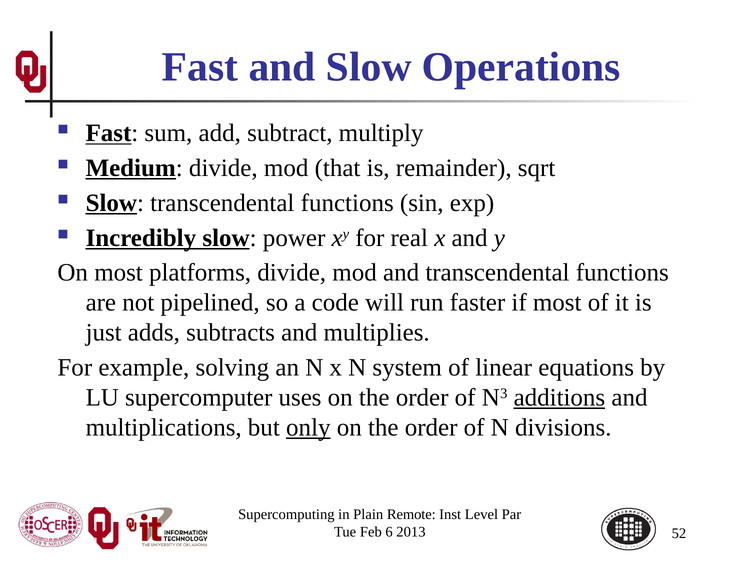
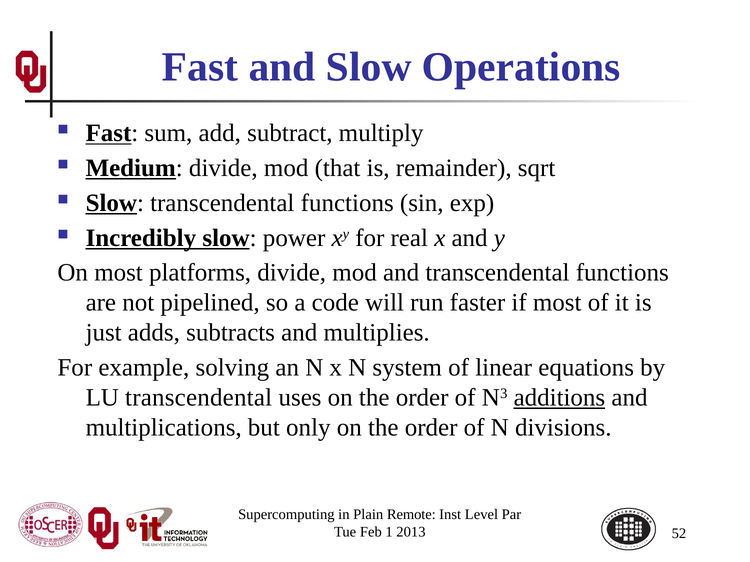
LU supercomputer: supercomputer -> transcendental (199, 398)
only underline: present -> none (308, 428)
6: 6 -> 1 (389, 532)
